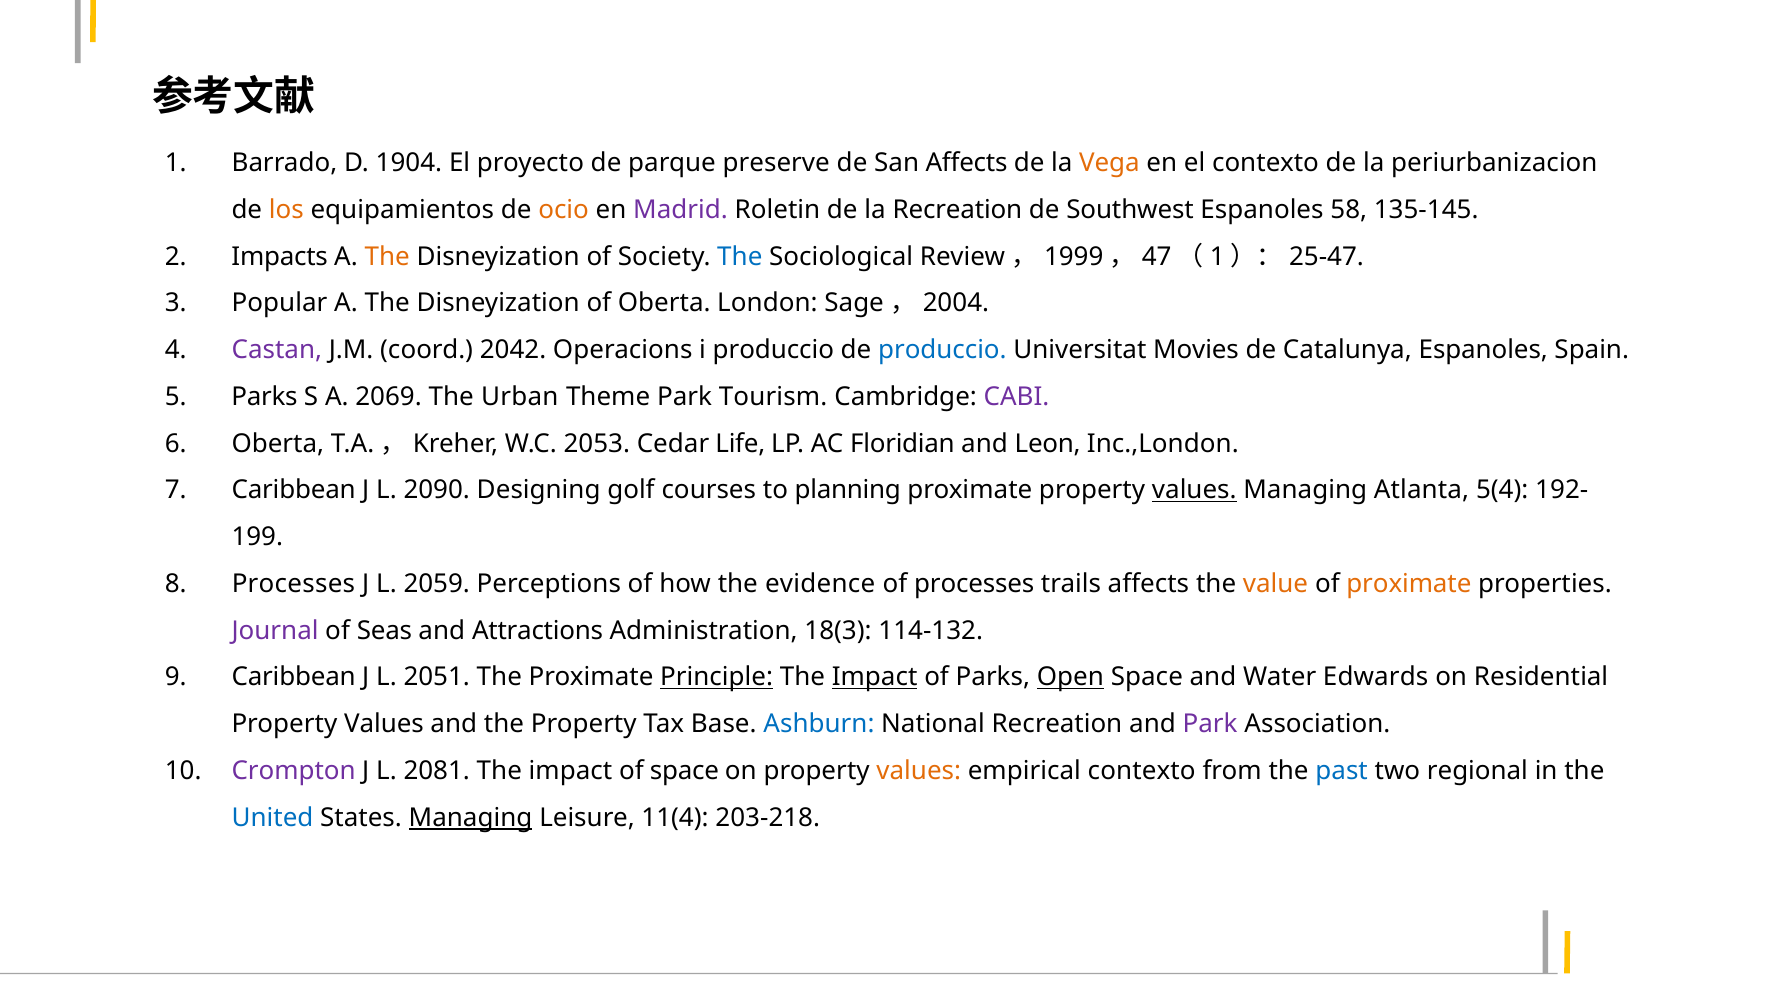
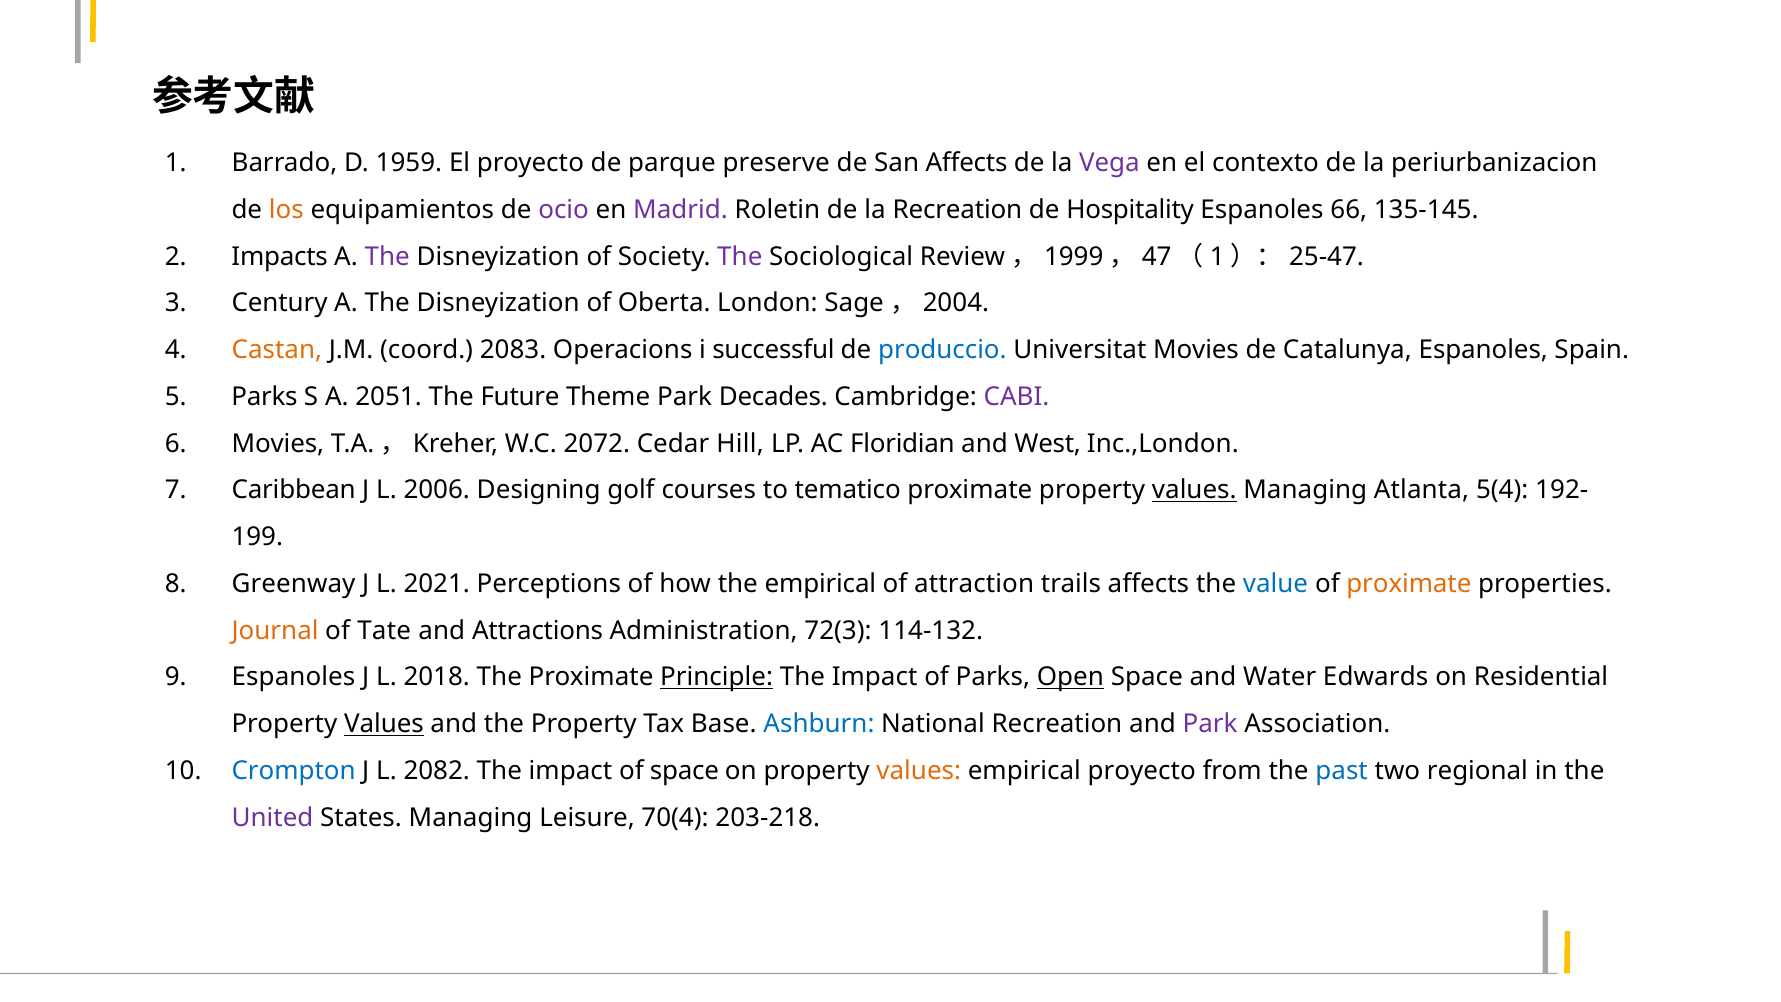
1904: 1904 -> 1959 (409, 163)
Vega colour: orange -> purple (1109, 163)
ocio colour: orange -> purple (564, 210)
Southwest: Southwest -> Hospitality (1130, 210)
58: 58 -> 66 (1349, 210)
The colour: orange -> purple (387, 256)
The colour: blue -> purple (740, 256)
Popular: Popular -> Century (280, 303)
Castan colour: purple -> orange (277, 350)
2042: 2042 -> 2083 (513, 350)
i produccio: produccio -> successful (773, 350)
2069: 2069 -> 2051 (389, 397)
Urban: Urban -> Future (520, 397)
Tourism: Tourism -> Decades (773, 397)
Oberta: Oberta -> Movies (278, 443)
2053: 2053 -> 2072 (597, 443)
Life: Life -> Hill (740, 443)
Leon: Leon -> West (1048, 443)
2090: 2090 -> 2006 (437, 490)
planning: planning -> tematico (848, 490)
Processes: Processes -> Greenway (294, 584)
2059: 2059 -> 2021 (437, 584)
the evidence: evidence -> empirical (820, 584)
of processes: processes -> attraction (974, 584)
value colour: orange -> blue (1276, 584)
Journal colour: purple -> orange (275, 630)
Seas: Seas -> Tate (384, 630)
18(3: 18(3 -> 72(3 (838, 630)
Caribbean: Caribbean -> Espanoles (294, 677)
2051: 2051 -> 2018 (437, 677)
Impact underline: present -> none (875, 677)
Values underline: none -> present (384, 724)
Crompton colour: purple -> blue (294, 771)
2081: 2081 -> 2082 (437, 771)
empirical contexto: contexto -> proyecto (1142, 771)
United colour: blue -> purple (273, 817)
Managing underline: present -> none (471, 817)
11(4: 11(4 -> 70(4 (675, 817)
